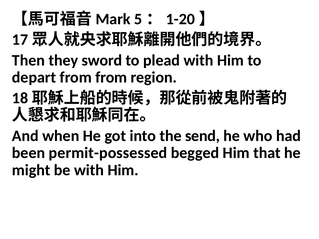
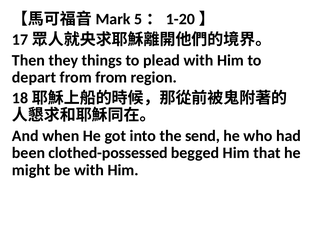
sword: sword -> things (102, 60)
permit-possessed: permit-possessed -> clothed-possessed (108, 153)
